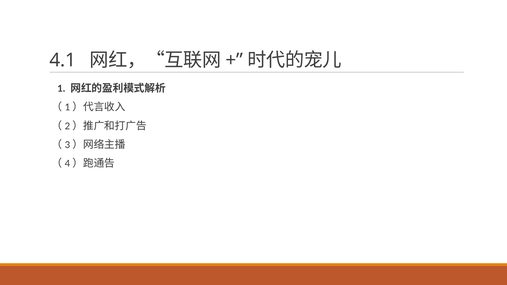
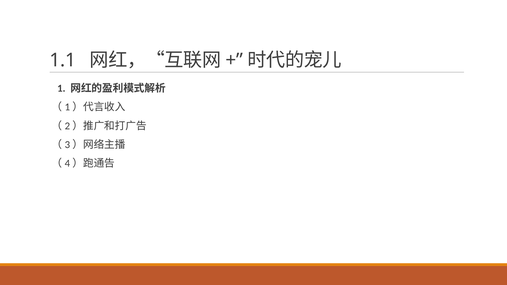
4.1: 4.1 -> 1.1 (63, 60)
